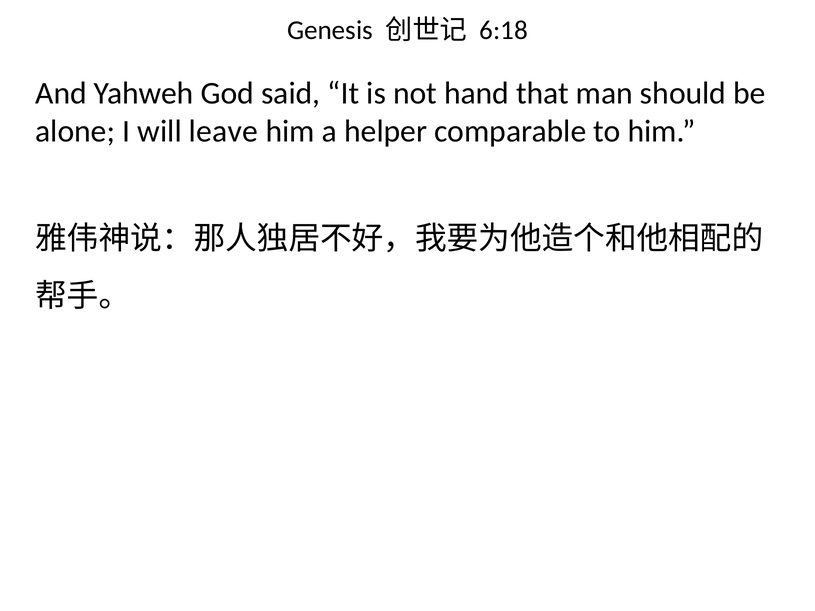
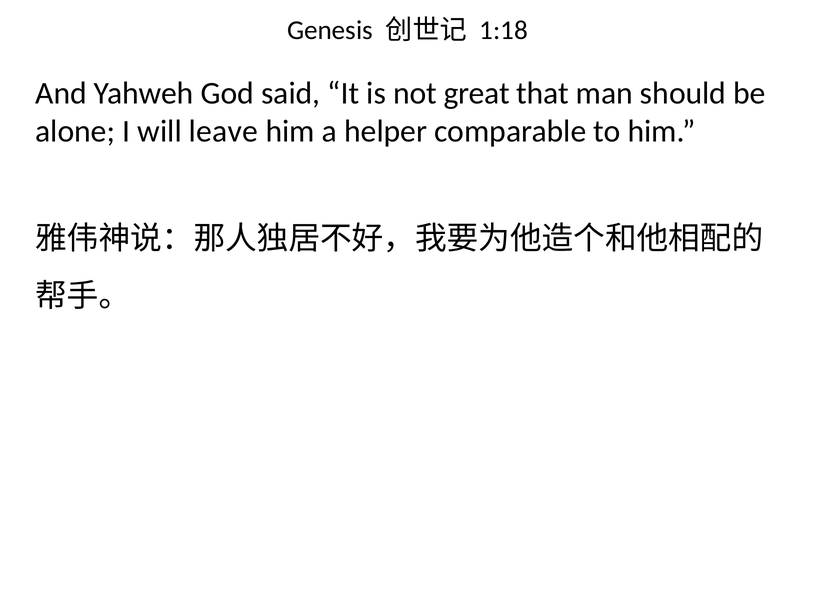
6:18: 6:18 -> 1:18 (504, 30)
hand: hand -> great (477, 93)
